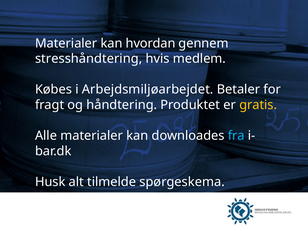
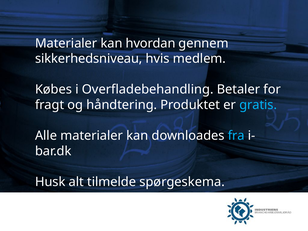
stresshåndtering: stresshåndtering -> sikkerhedsniveau (89, 59)
Arbejdsmiljøarbejdet: Arbejdsmiljøarbejdet -> Overfladebehandling (148, 89)
gratis colour: yellow -> light blue (258, 105)
